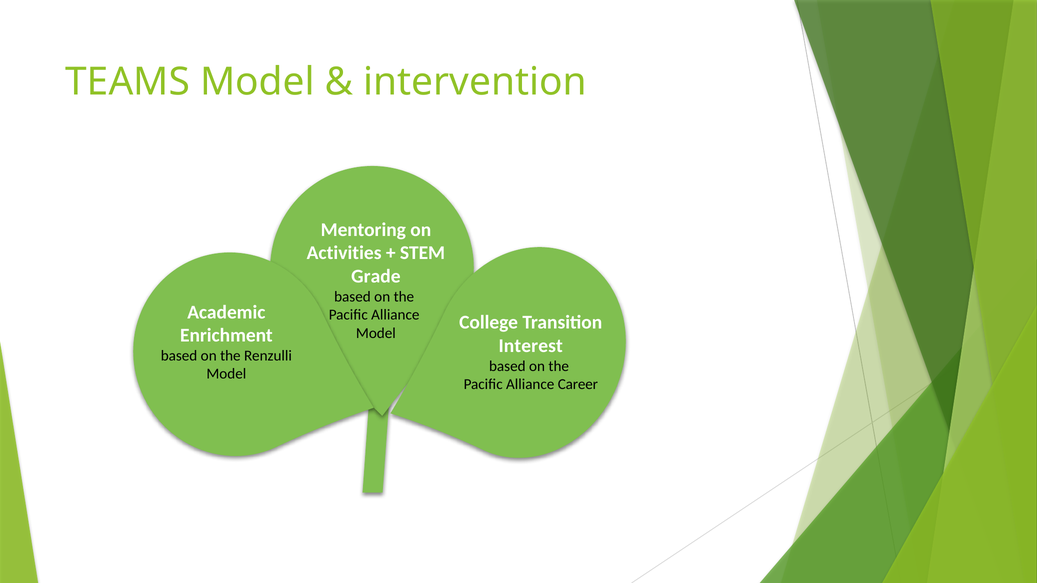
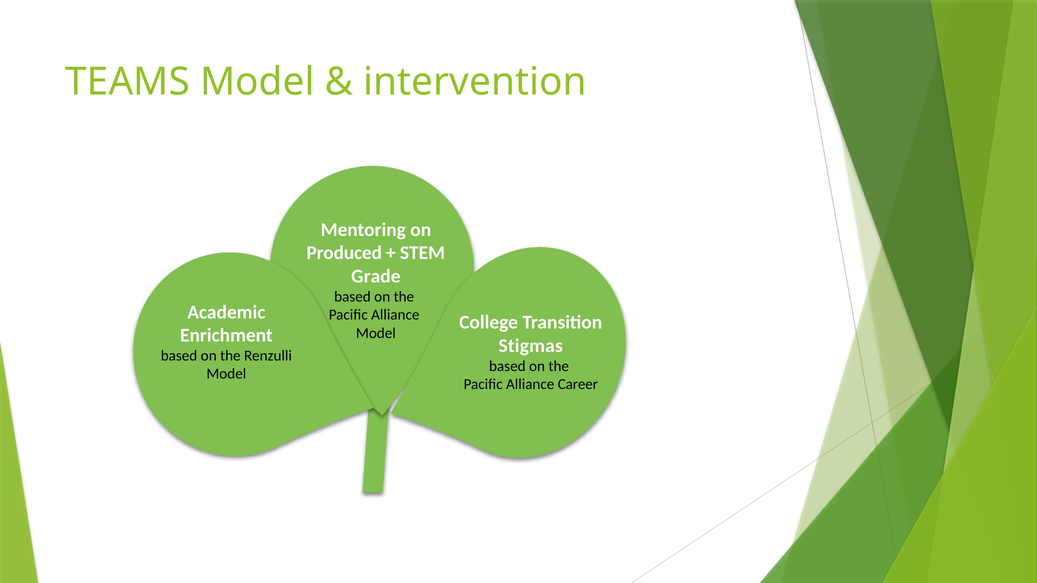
Activities: Activities -> Produced (344, 253)
Interest: Interest -> Stigmas (531, 346)
